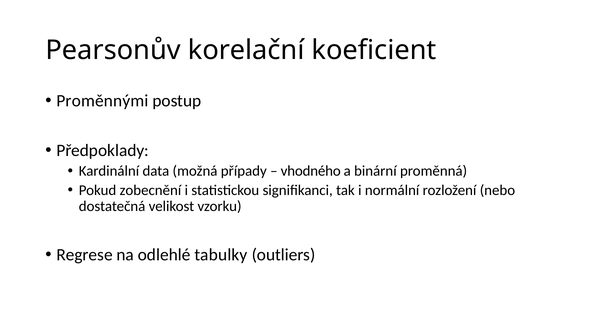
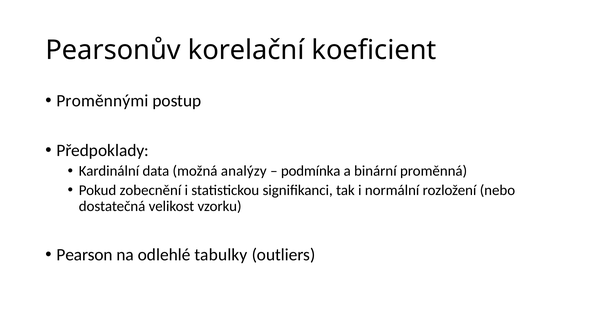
případy: případy -> analýzy (244, 171)
vhodného: vhodného -> podmínka (311, 171)
Regrese: Regrese -> Pearson (85, 255)
